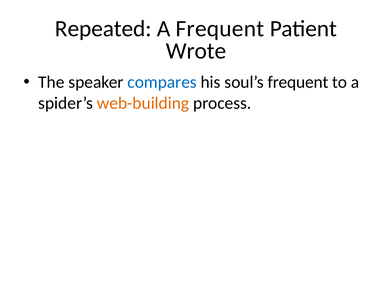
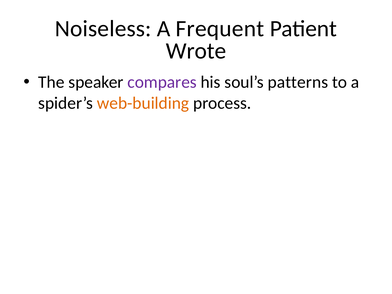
Repeated: Repeated -> Noiseless (103, 29)
compares colour: blue -> purple (162, 82)
soul’s frequent: frequent -> patterns (298, 82)
